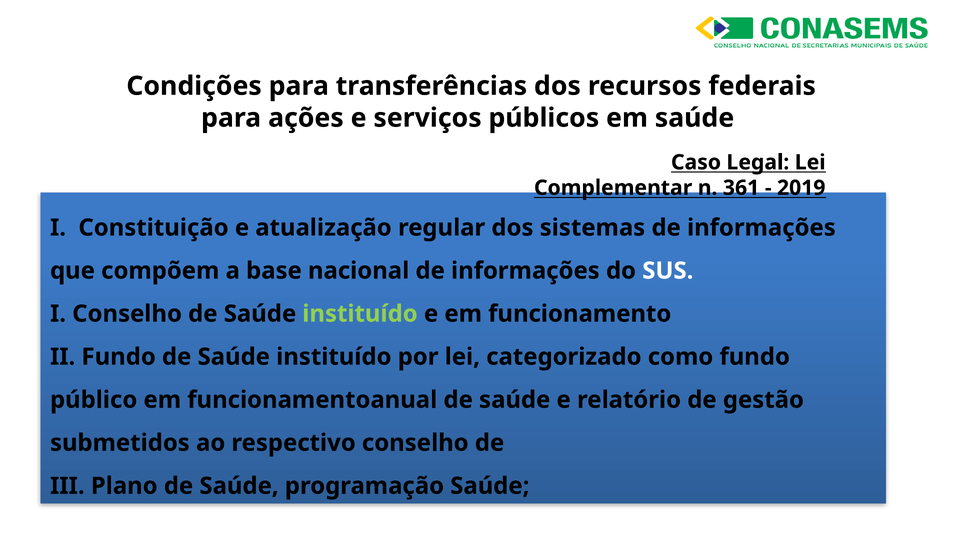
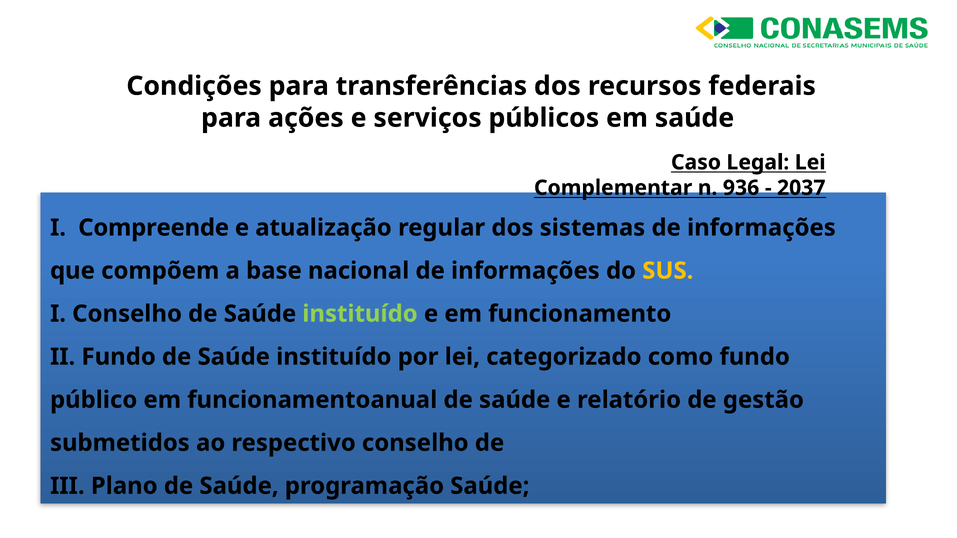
361: 361 -> 936 (741, 188)
2019: 2019 -> 2037 (801, 188)
Constituição: Constituição -> Compreende (154, 228)
SUS colour: white -> yellow (668, 271)
